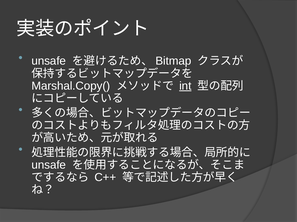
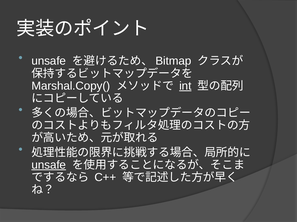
unsafe underline: none -> present (49, 165)
